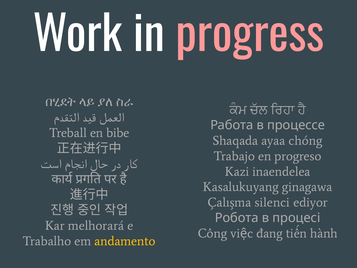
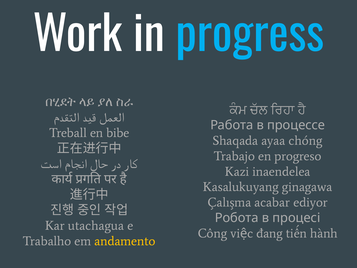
progress colour: pink -> light blue (250, 35)
silenci: silenci -> acabar (272, 202)
melhorará: melhorará -> utachagua (96, 225)
